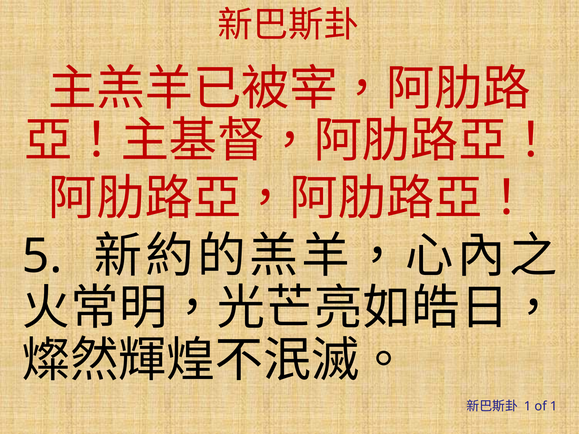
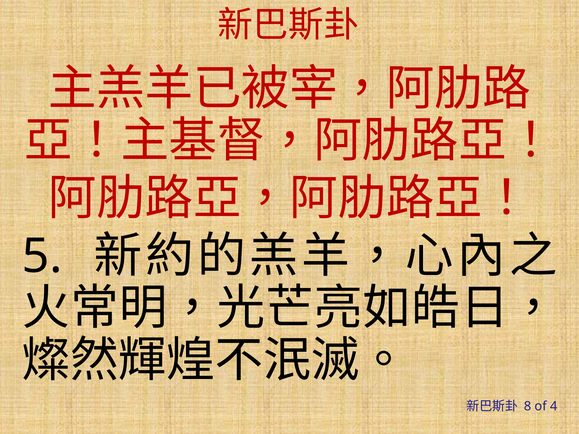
1: 1 -> 8 (528, 406)
of 1: 1 -> 4 (554, 406)
